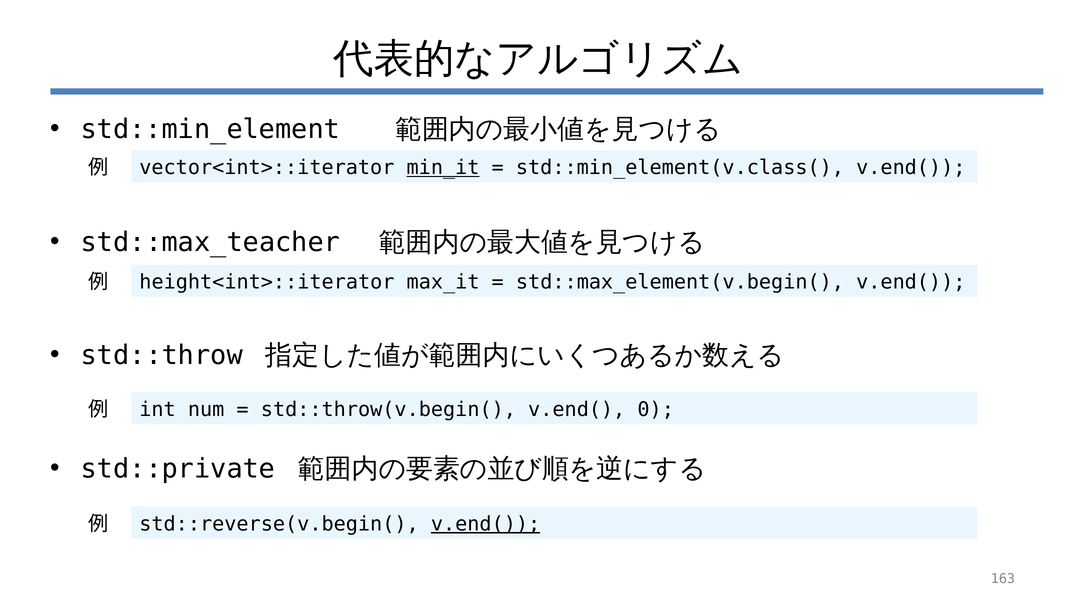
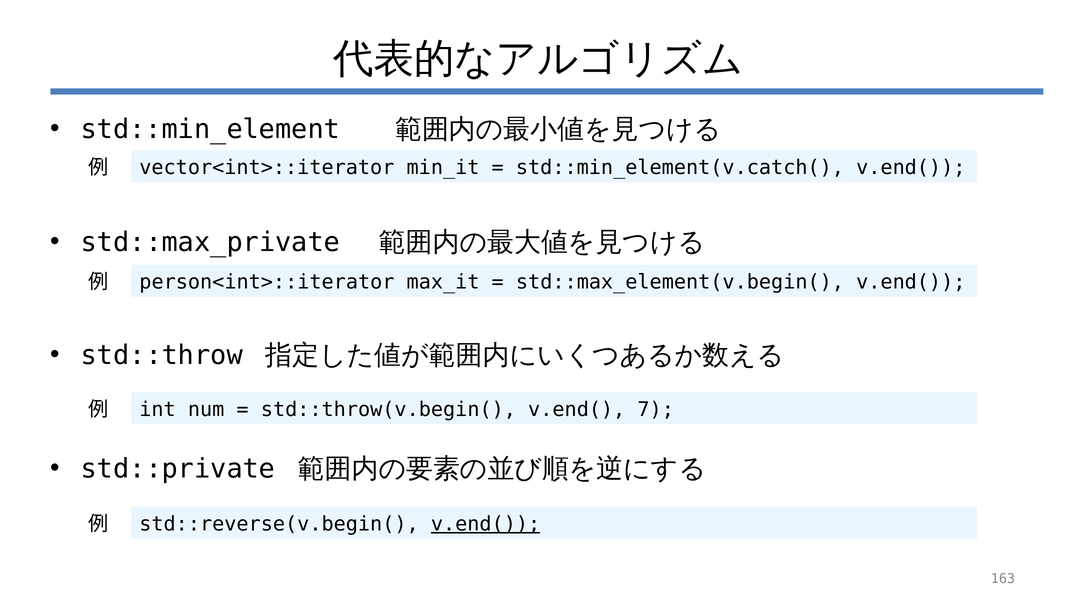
min_it underline: present -> none (443, 168)
std::min_element(v.class(: std::min_element(v.class( -> std::min_element(v.catch( (680, 168)
std::max_teacher: std::max_teacher -> std::max_private (210, 242)
height<int>::iterator: height<int>::iterator -> person<int>::iterator (267, 282)
0: 0 -> 7 (656, 409)
